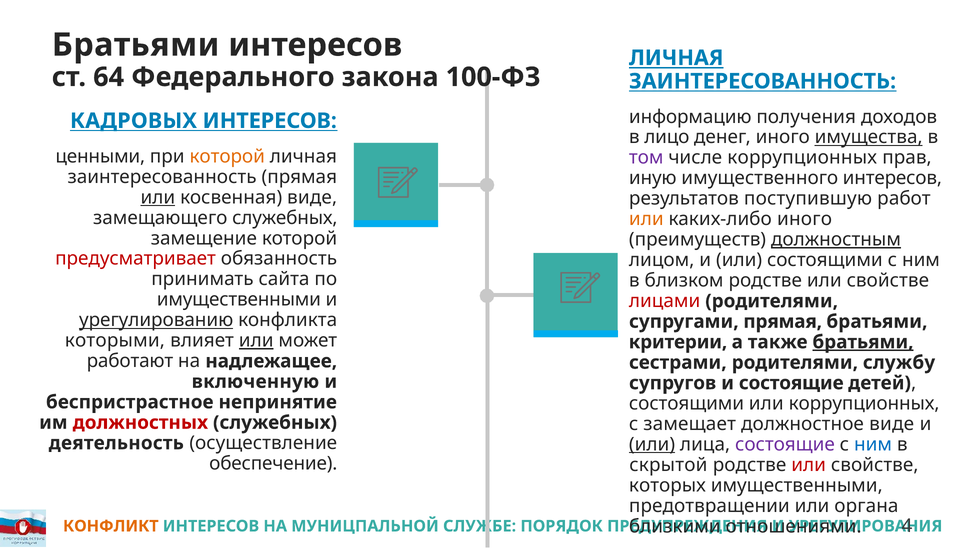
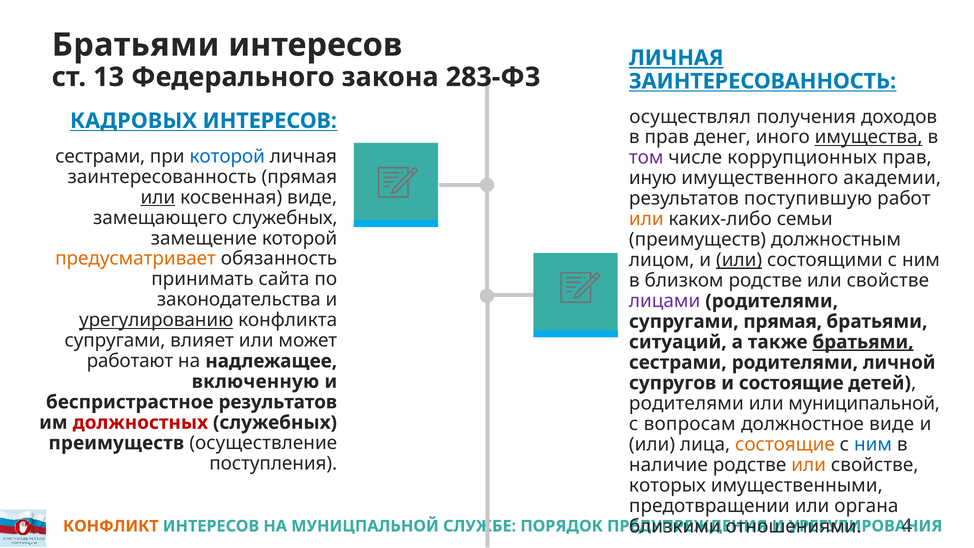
64: 64 -> 13 (109, 77)
100-ФЗ: 100-ФЗ -> 283-ФЗ (493, 77)
информацию: информацию -> осуществлял (690, 117)
в лицо: лицо -> прав (667, 137)
ценными: ценными -> сестрами (100, 156)
которой colour: orange -> blue (227, 156)
имущественного интересов: интересов -> академии (892, 178)
каких-либо иного: иного -> семьи (805, 219)
должностным underline: present -> none (836, 240)
предусматривает colour: red -> orange (136, 259)
или underline: none -> present (739, 260)
имущественными: имущественными -> законодательства (239, 300)
лицами colour: red -> purple (665, 301)
которыми: которыми -> супругами (115, 341)
или underline: present -> none (256, 341)
критерии: критерии -> ситуаций (678, 342)
службу: службу -> личной (899, 362)
состоящими: состоящими -> родителями (686, 403)
или коррупционных: коррупционных -> муниципальной (864, 403)
беспристрастное непринятие: непринятие -> результатов (278, 402)
замещает: замещает -> вопросам (690, 424)
или underline: present -> none (652, 444)
состоящие colour: purple -> orange (785, 444)
деятельность: деятельность -> преимуществ (116, 443)
обеспечение: обеспечение -> поступления (273, 463)
скрытой: скрытой -> наличие (668, 465)
или colour: red -> orange (809, 465)
